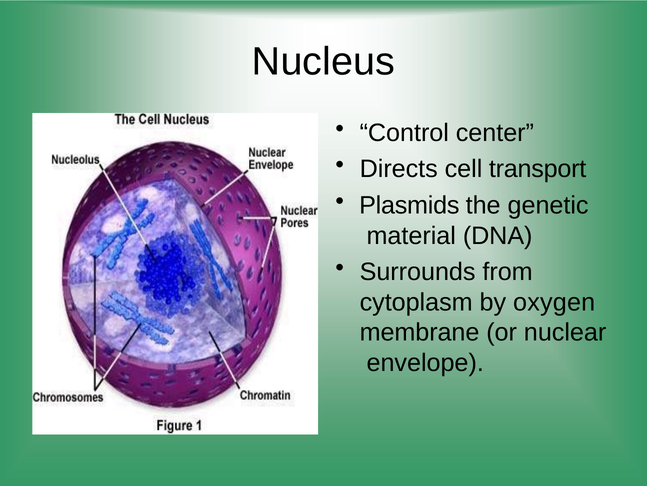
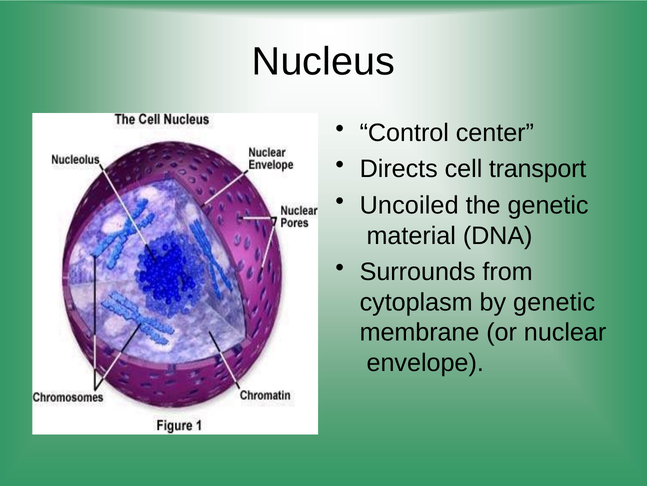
Plasmids: Plasmids -> Uncoiled (409, 205)
by oxygen: oxygen -> genetic (554, 302)
